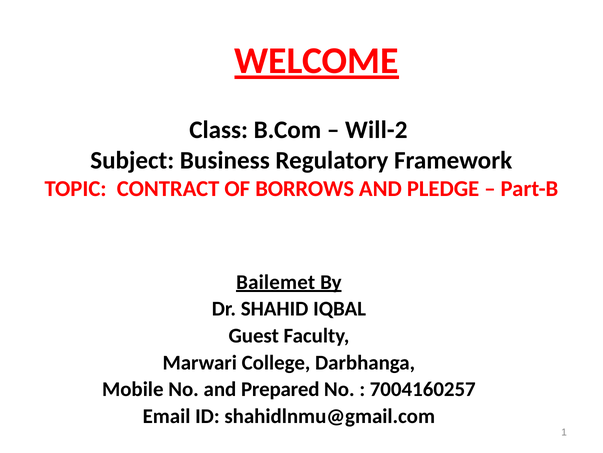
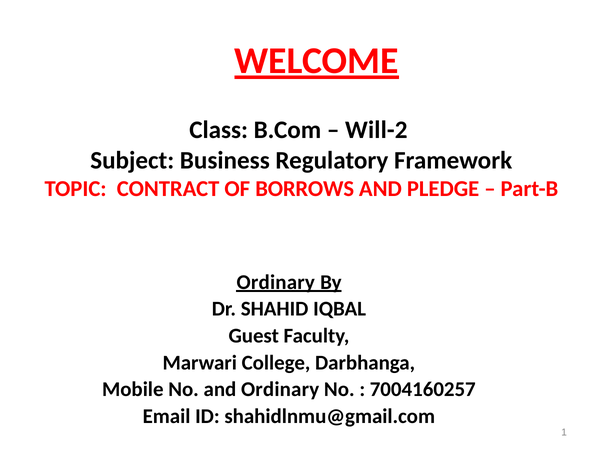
Bailemet: Bailemet -> Ordinary (276, 282)
and Prepared: Prepared -> Ordinary (280, 389)
